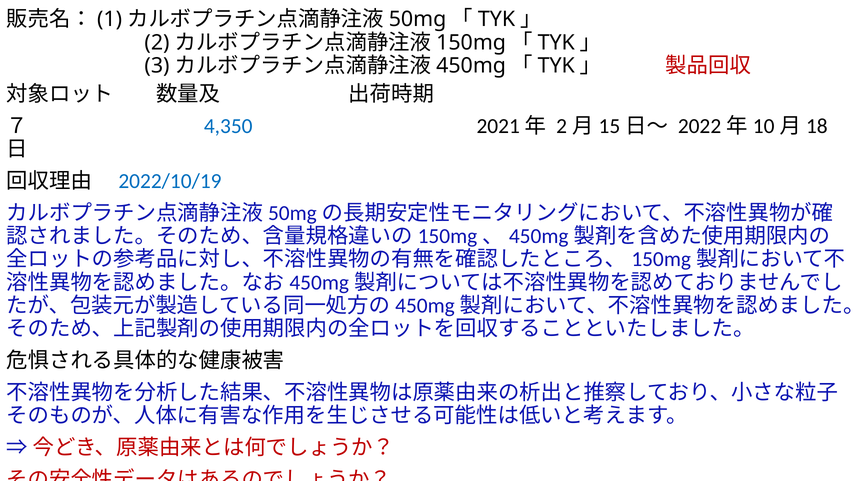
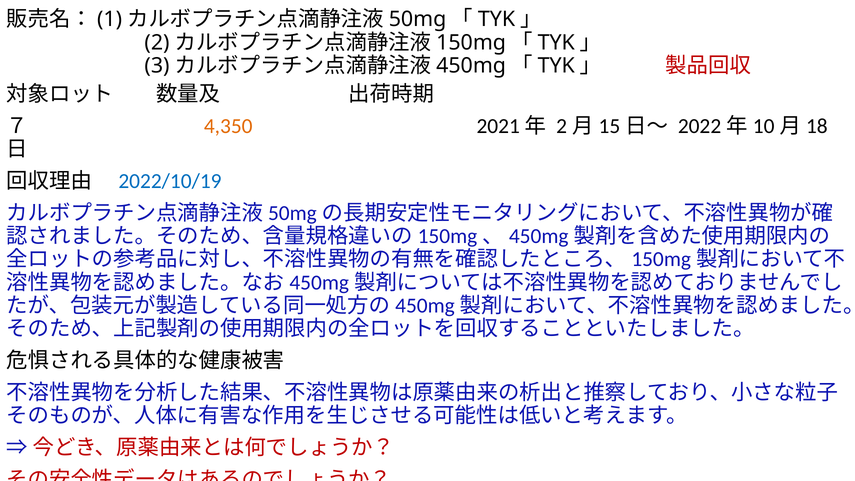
4,350 colour: blue -> orange (228, 126)
